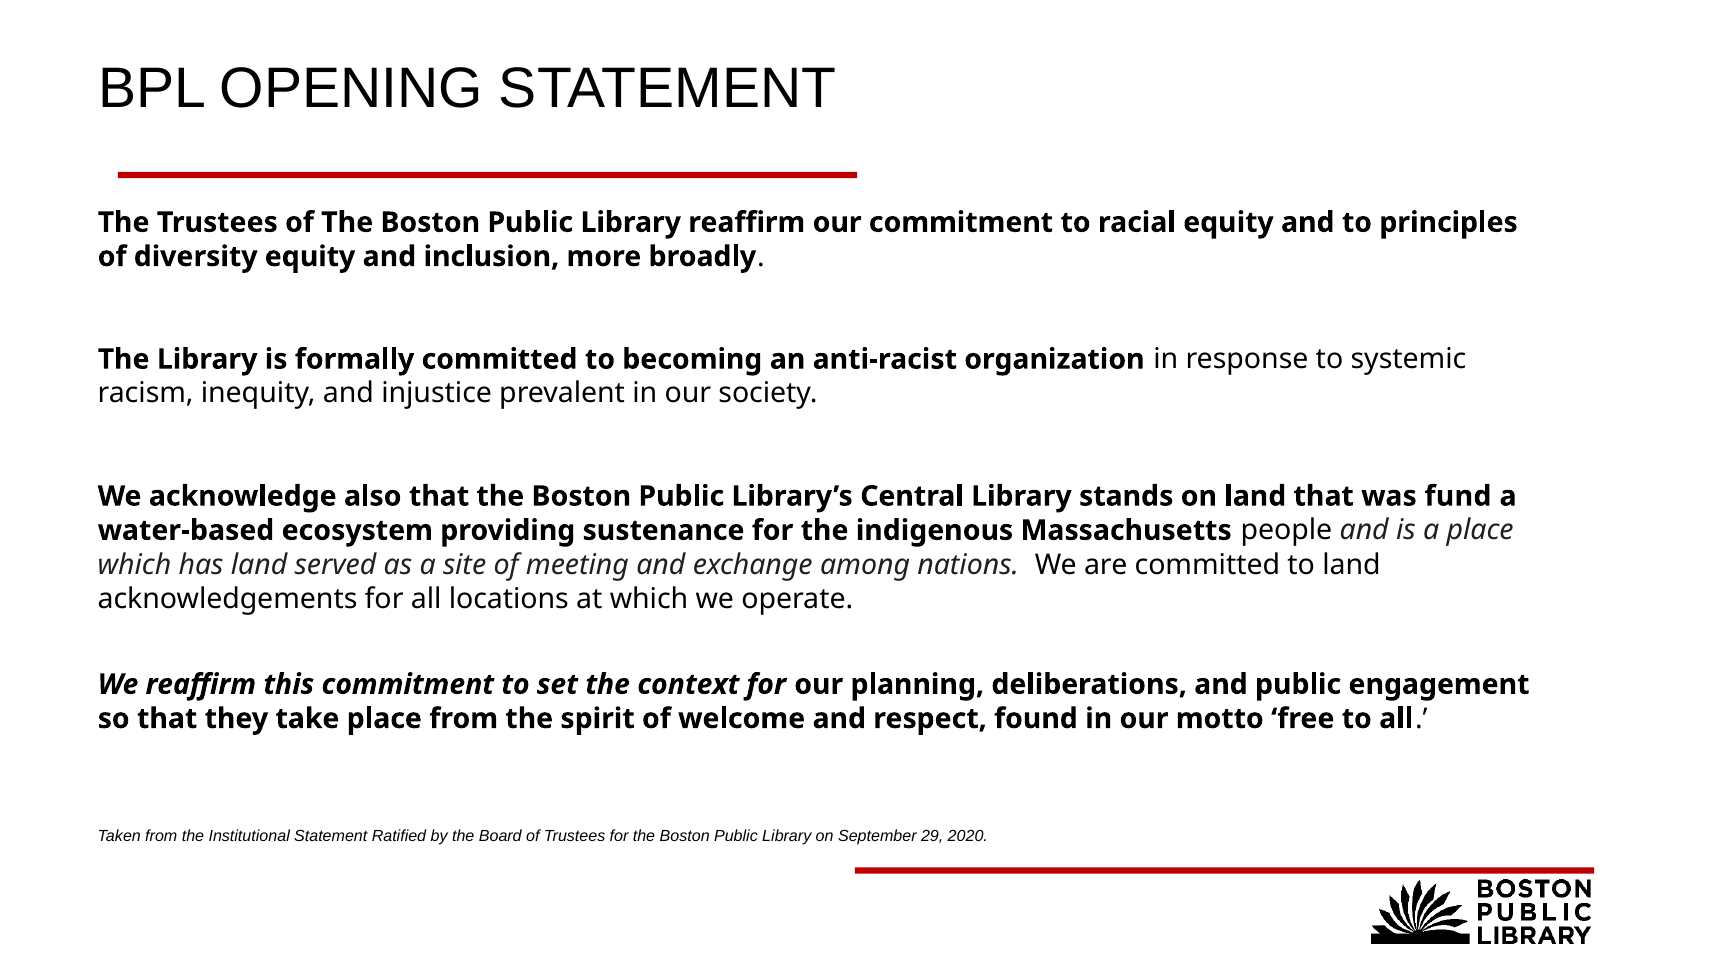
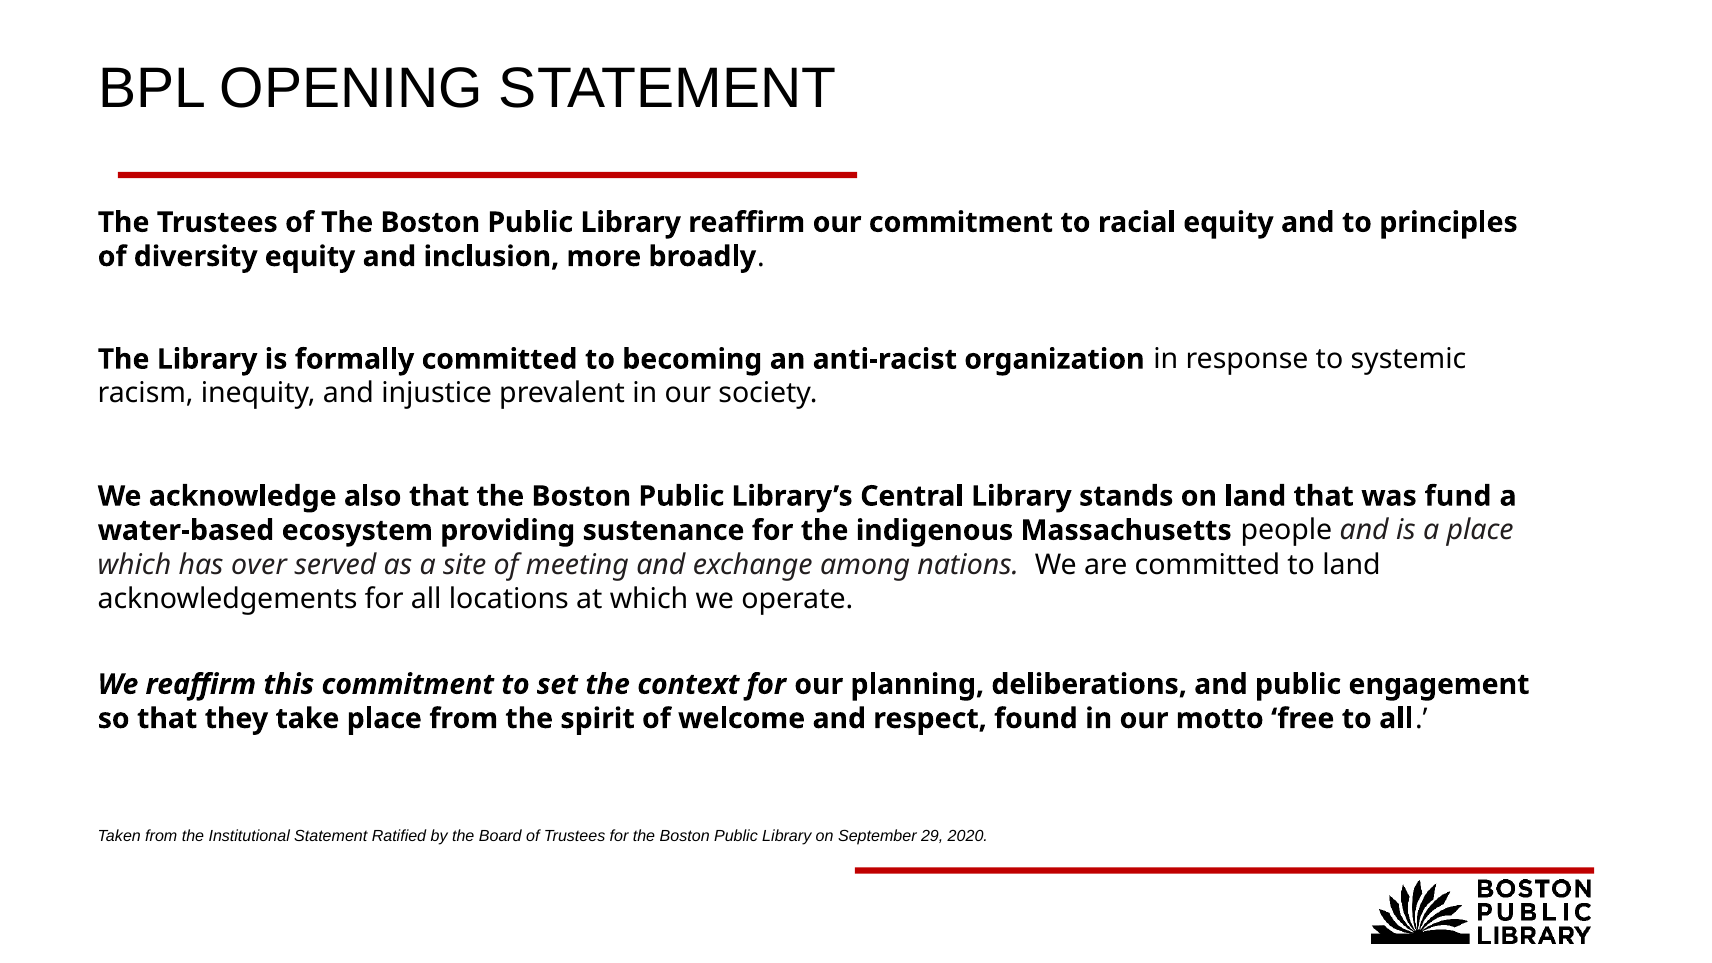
has land: land -> over (259, 565)
